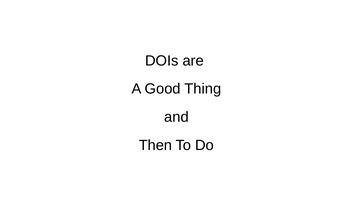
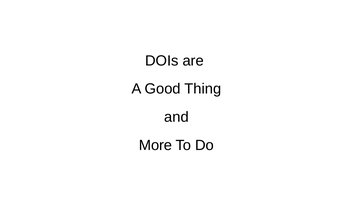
Then: Then -> More (155, 145)
